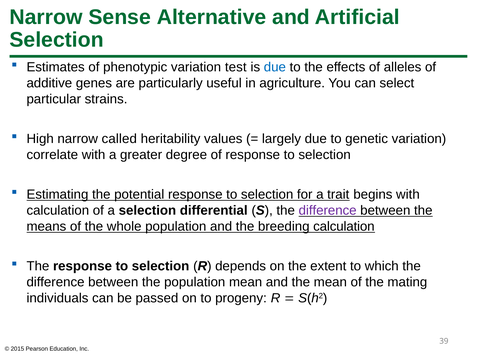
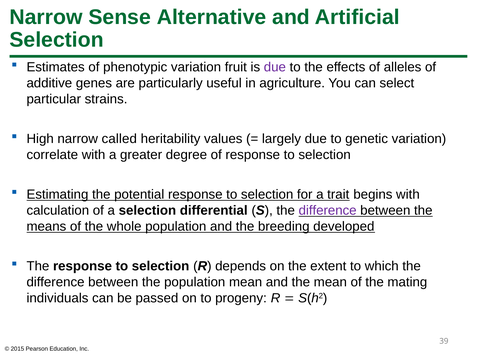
test: test -> fruit (236, 67)
due colour: blue -> purple (275, 67)
breeding calculation: calculation -> developed (344, 226)
